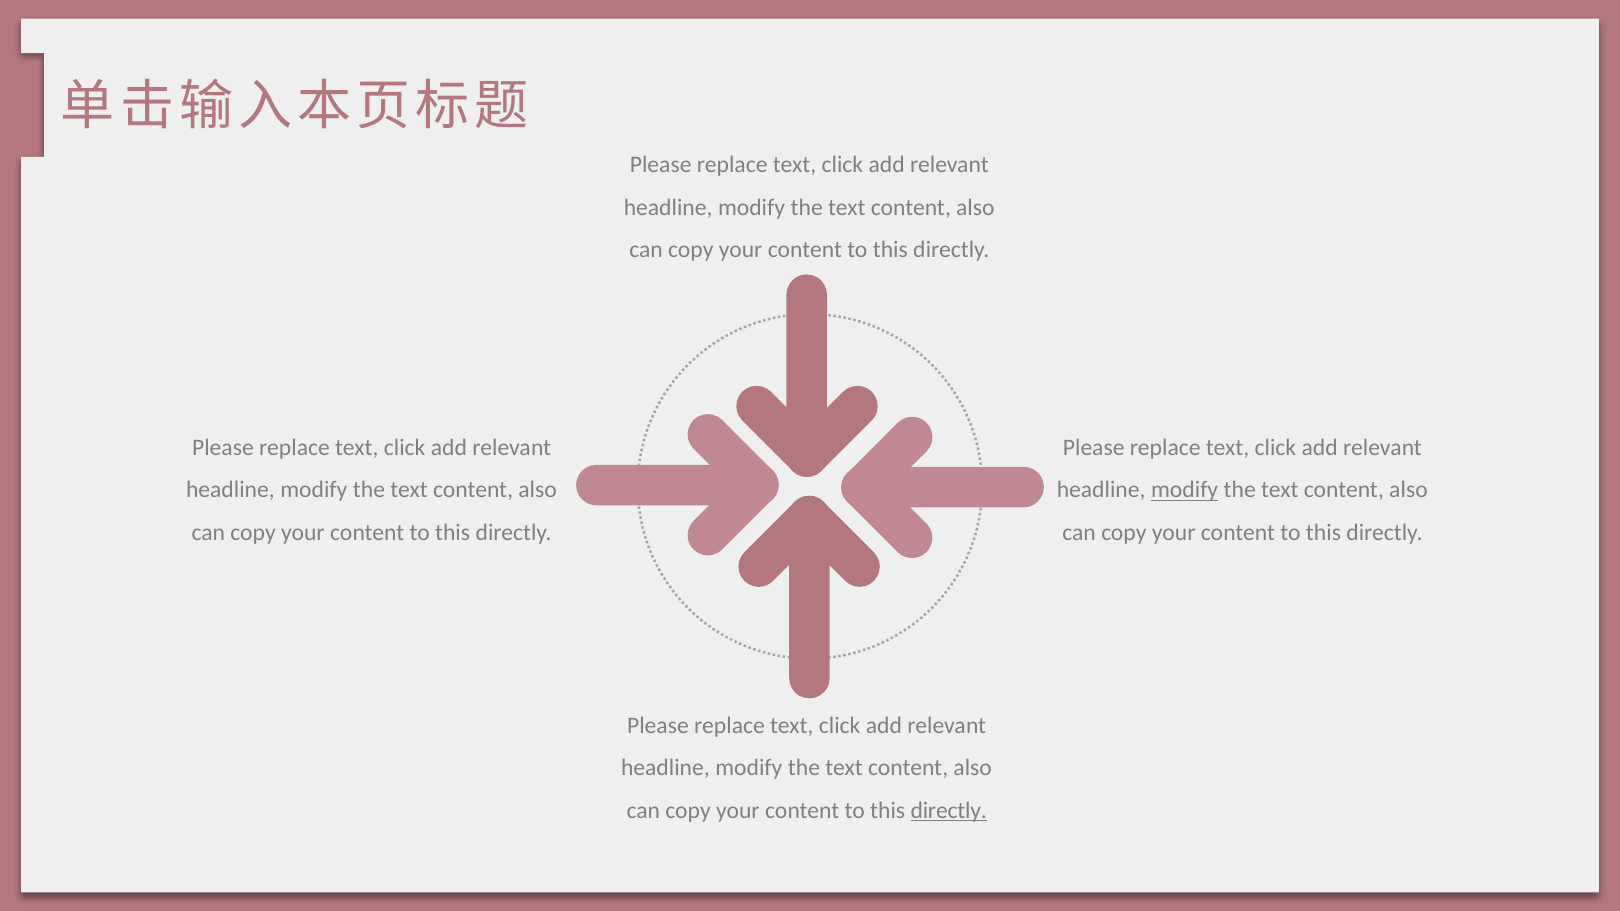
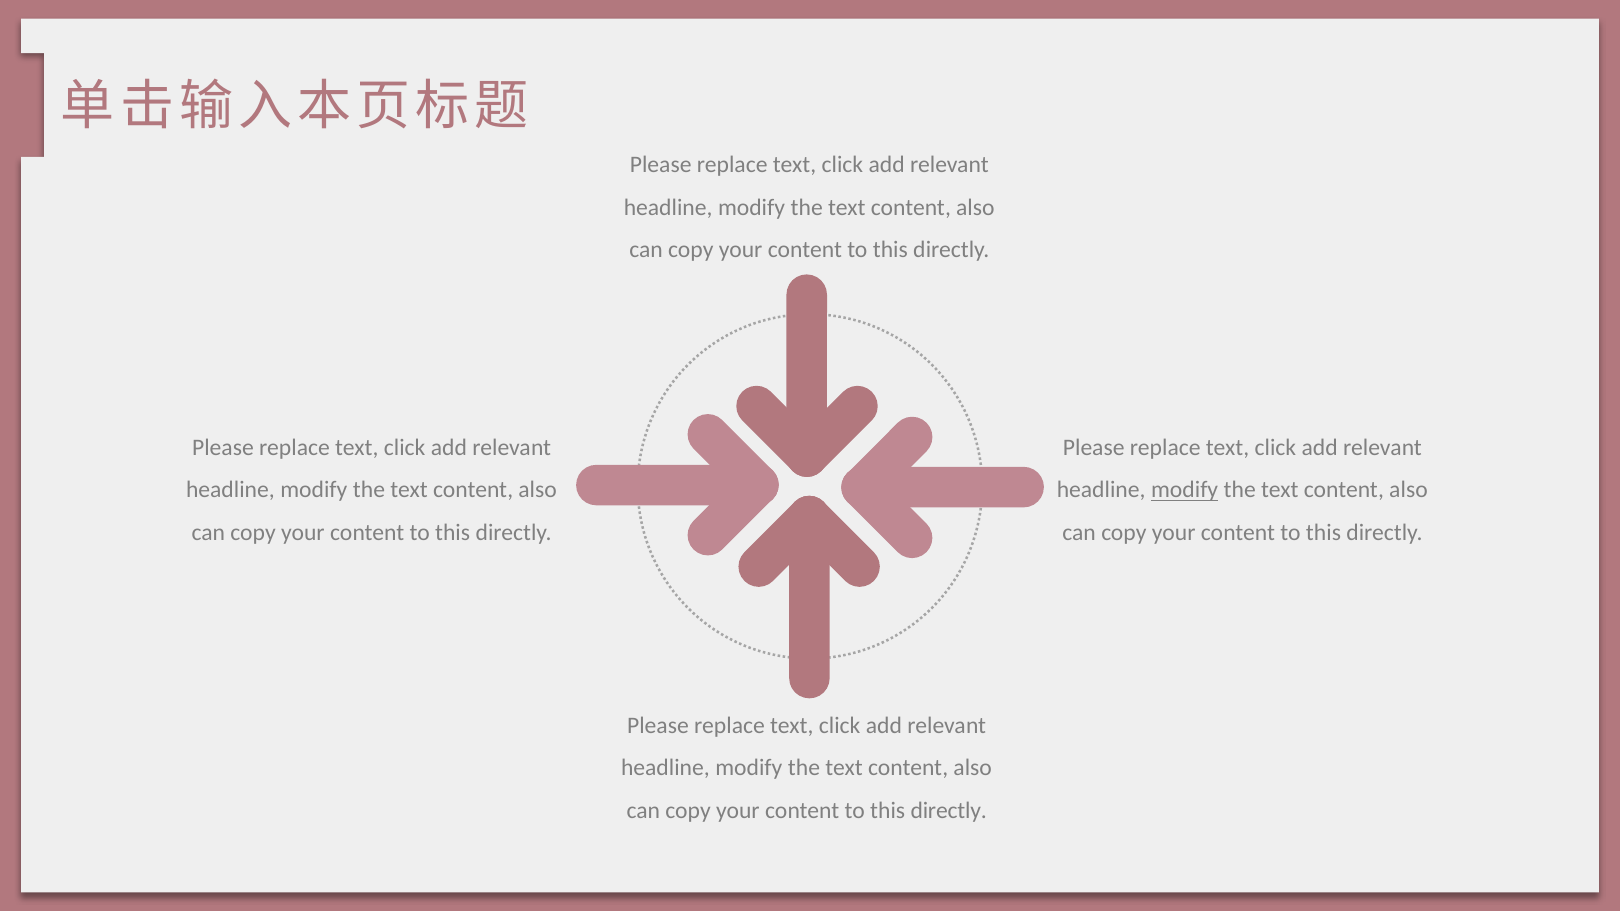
directly underline: present -> none (949, 811)
